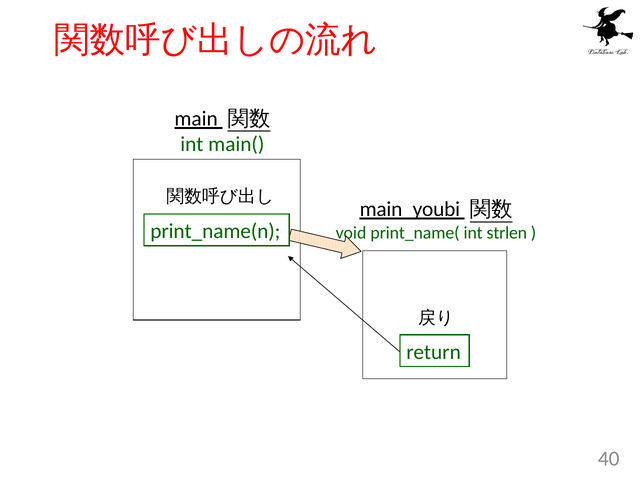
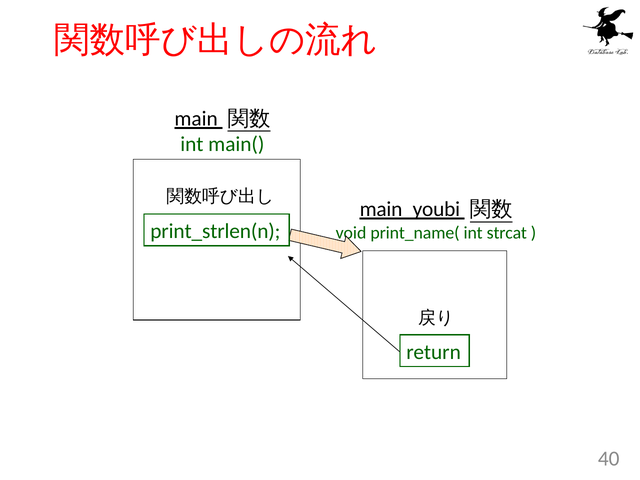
print_name(n: print_name(n -> print_strlen(n (215, 231)
strlen: strlen -> strcat (507, 233)
